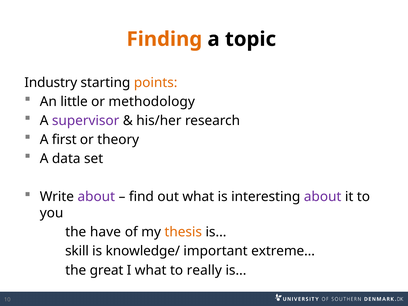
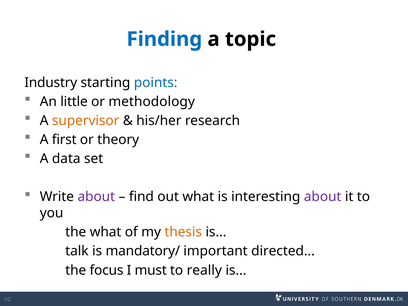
Finding colour: orange -> blue (164, 39)
points colour: orange -> blue (156, 83)
supervisor colour: purple -> orange (86, 121)
the have: have -> what (106, 232)
skill: skill -> talk (77, 251)
knowledge/: knowledge/ -> mandatory/ (143, 251)
extreme: extreme -> directed (283, 251)
great: great -> focus (107, 270)
I what: what -> must (151, 270)
